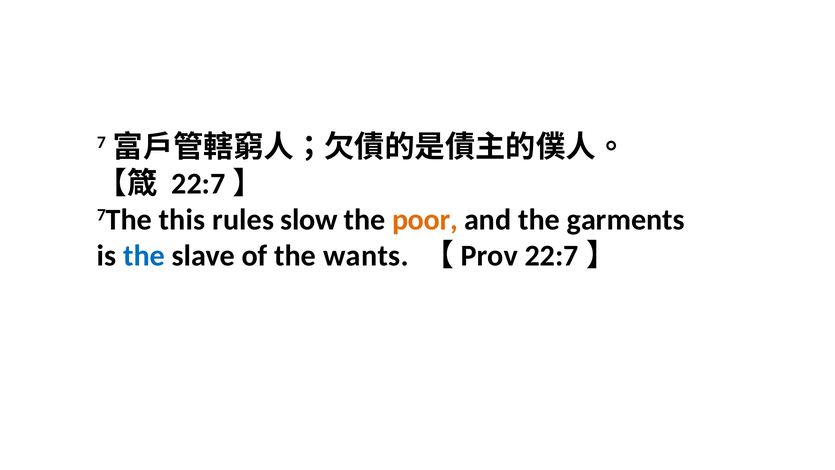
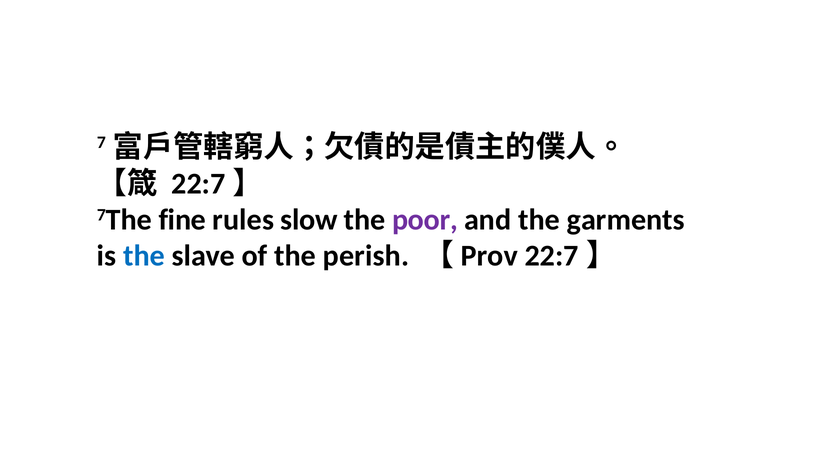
this: this -> fine (182, 220)
poor colour: orange -> purple (425, 220)
wants: wants -> perish (366, 256)
